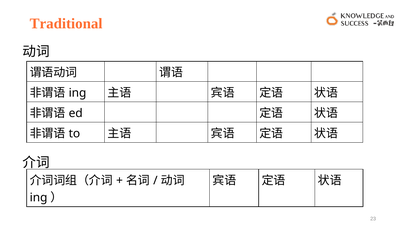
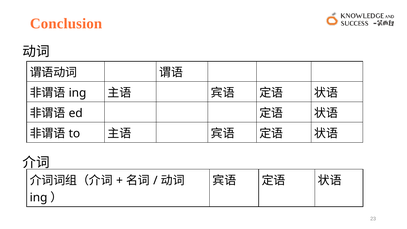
Traditional: Traditional -> Conclusion (66, 23)
